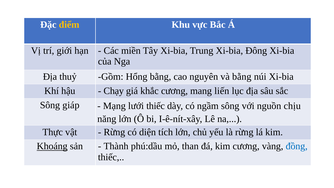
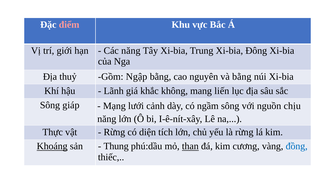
điểm colour: yellow -> pink (69, 25)
Các miền: miền -> năng (131, 51)
Hổng: Hổng -> Ngập (137, 77)
Chạy: Chạy -> Lãnh (114, 91)
khắc cương: cương -> không (174, 91)
lưới thiếc: thiếc -> cảnh (156, 106)
Thành: Thành -> Thung (116, 146)
than underline: none -> present (190, 146)
